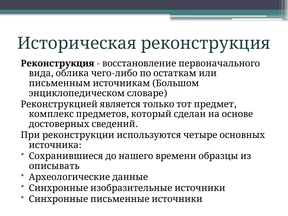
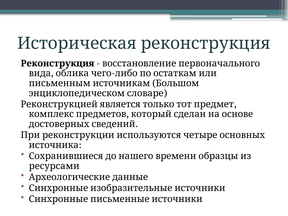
описывать: описывать -> ресурсами (54, 166)
